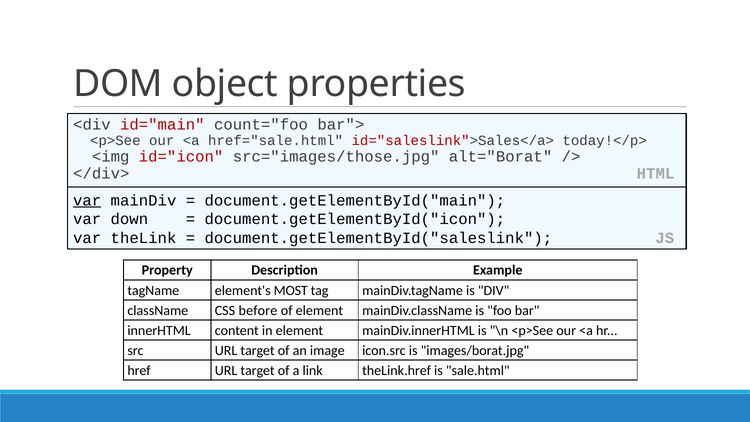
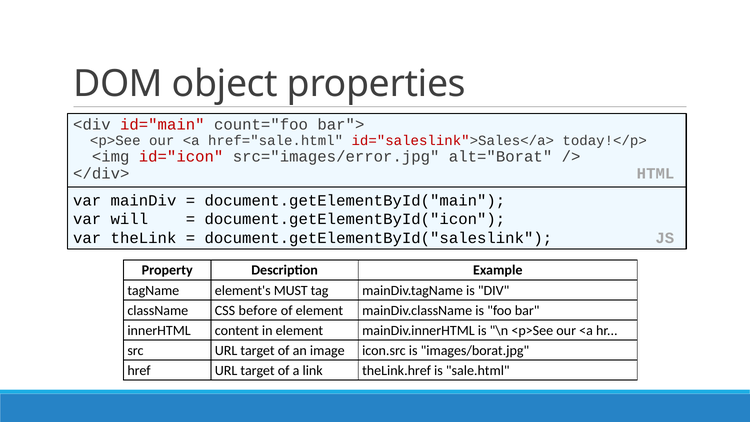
src="images/those.jpg: src="images/those.jpg -> src="images/error.jpg (336, 157)
var underline: present -> none (87, 200)
down: down -> will (129, 219)
MOST: MOST -> MUST (291, 290)
